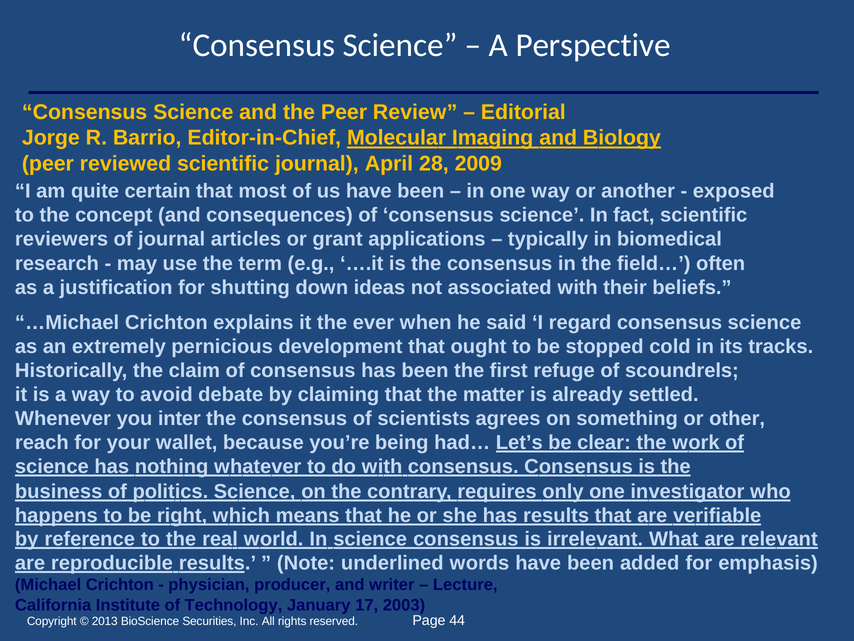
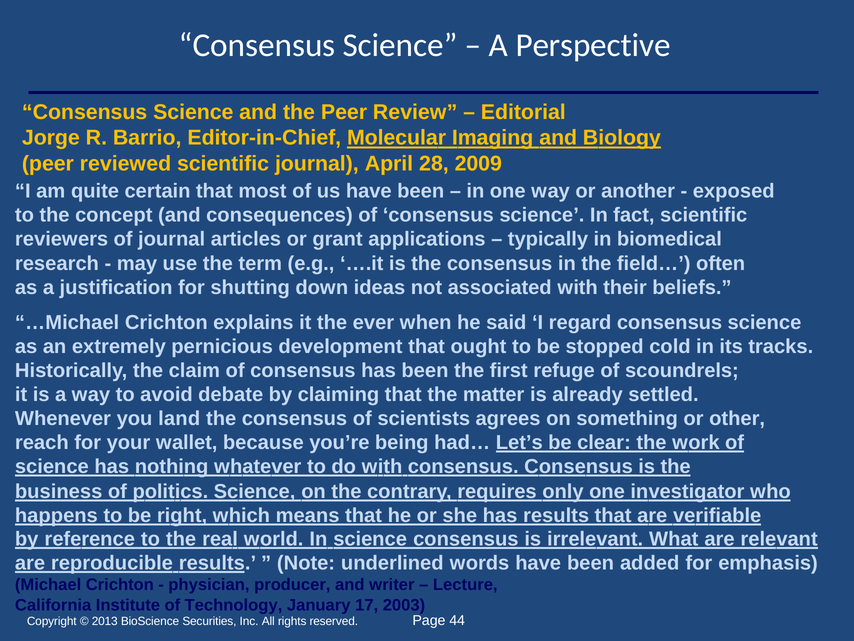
inter: inter -> land (179, 418)
